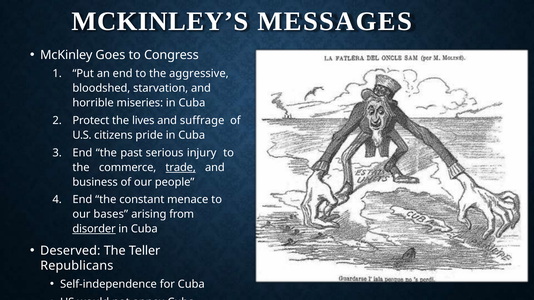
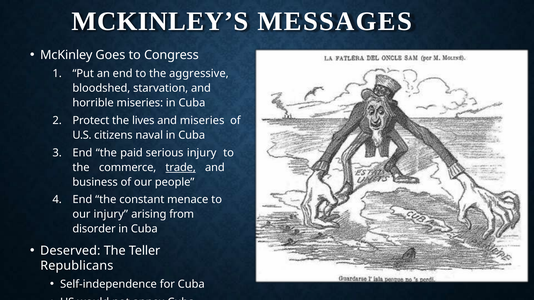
and suffrage: suffrage -> miseries (202, 121)
pride: pride -> naval (149, 135)
past: past -> paid (131, 153)
our bases: bases -> injury (111, 215)
disorder underline: present -> none (94, 229)
